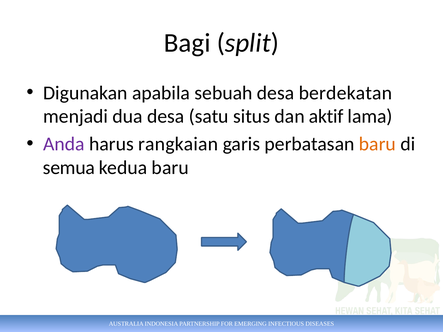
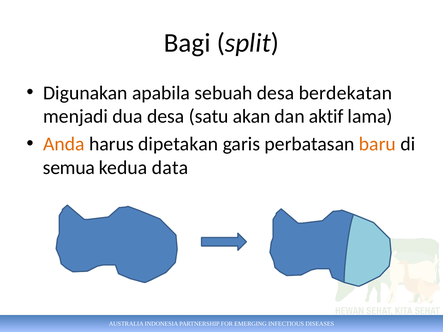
situs: situs -> akan (252, 117)
Anda colour: purple -> orange (64, 144)
rangkaian: rangkaian -> dipetakan (178, 144)
kedua baru: baru -> data (170, 168)
